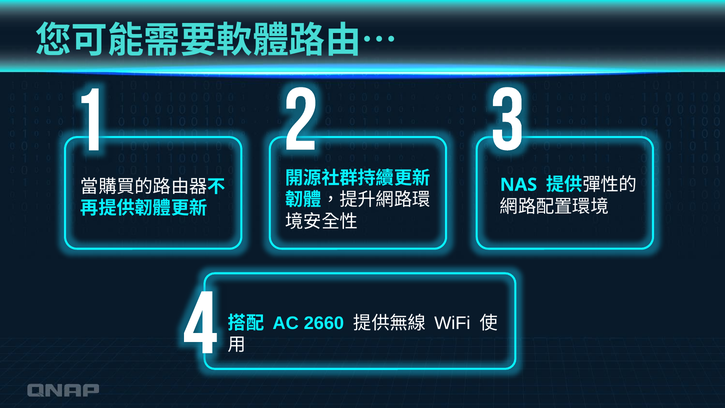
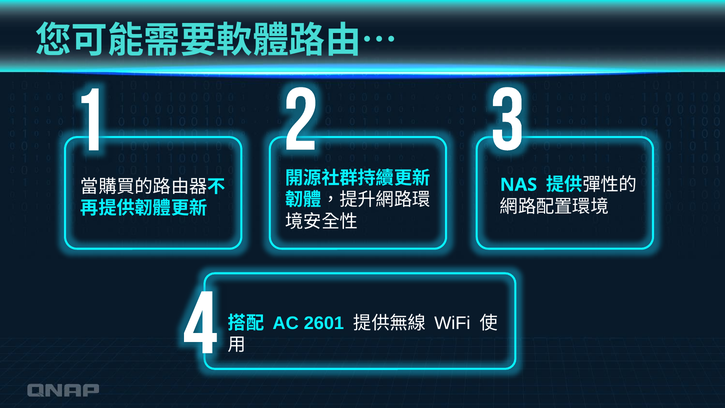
2660: 2660 -> 2601 (324, 323)
